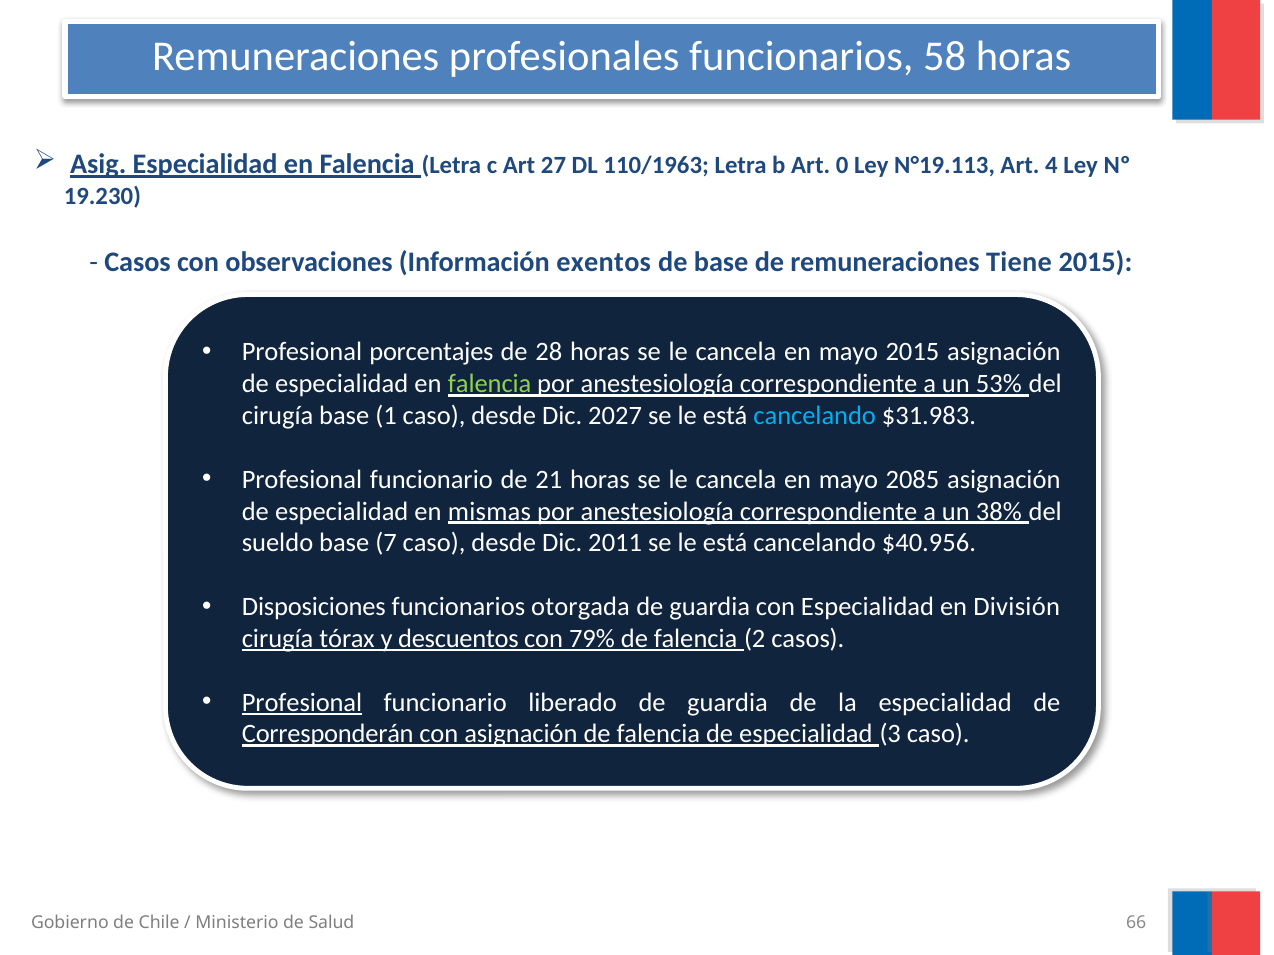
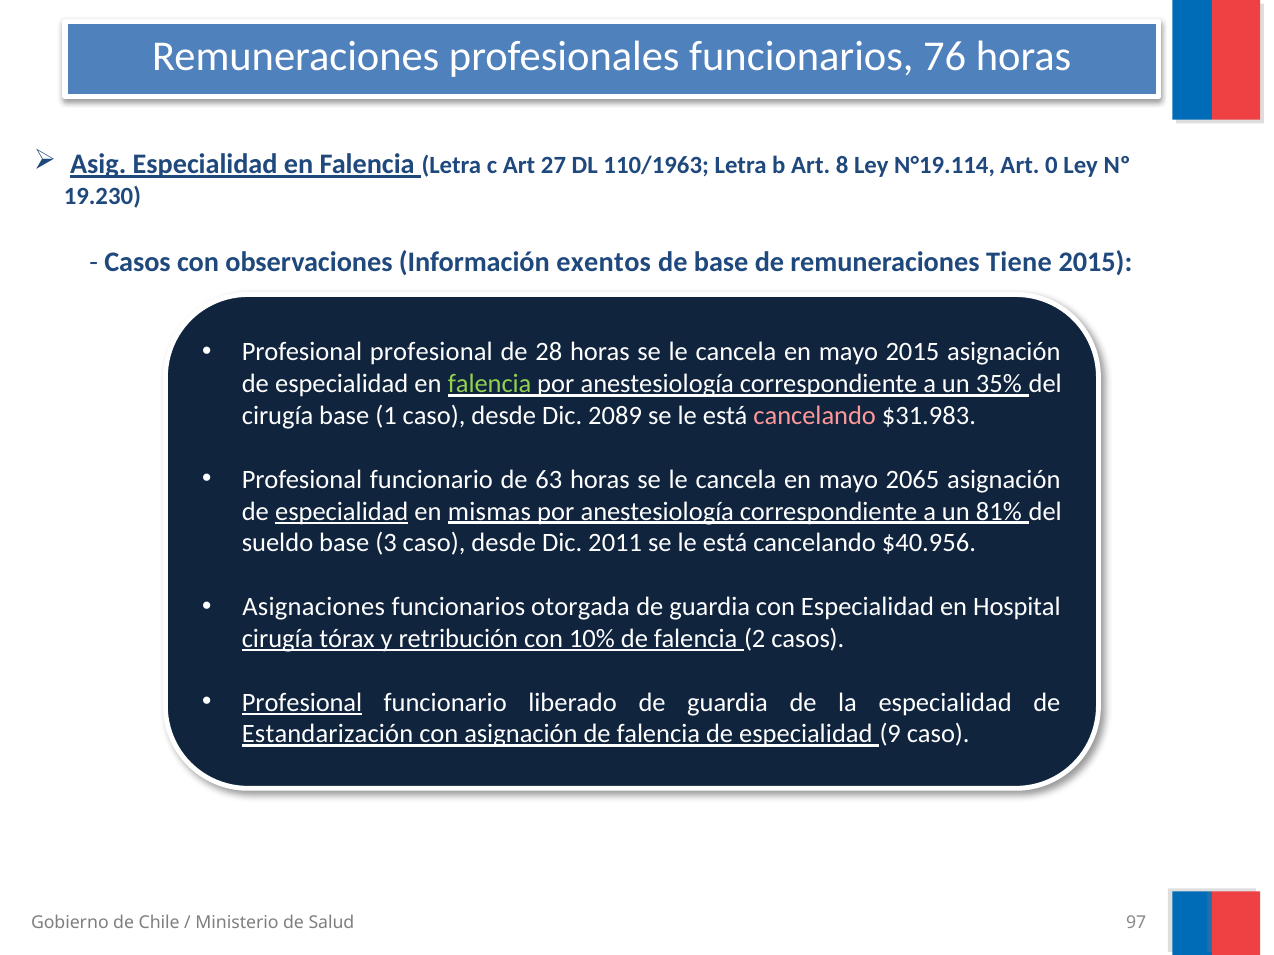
58: 58 -> 76 (945, 56)
0: 0 -> 8 (842, 166)
N°19.113: N°19.113 -> N°19.114 (945, 166)
4: 4 -> 0 (1051, 166)
Profesional porcentajes: porcentajes -> profesional (431, 352)
53%: 53% -> 35% (999, 384)
2027: 2027 -> 2089 (615, 416)
cancelando colour: light blue -> pink (815, 416)
21: 21 -> 63 (549, 480)
2085: 2085 -> 2065 (912, 480)
especialidad underline: none -> present (342, 512)
38%: 38% -> 81% (999, 512)
7: 7 -> 3 (386, 544)
Disposiciones: Disposiciones -> Asignaciones (314, 607)
División: División -> Hospital (1017, 607)
descuentos: descuentos -> retribución (458, 639)
79%: 79% -> 10% (592, 639)
Corresponderán: Corresponderán -> Estandarización (328, 735)
3: 3 -> 9 (890, 735)
66: 66 -> 97 (1136, 923)
